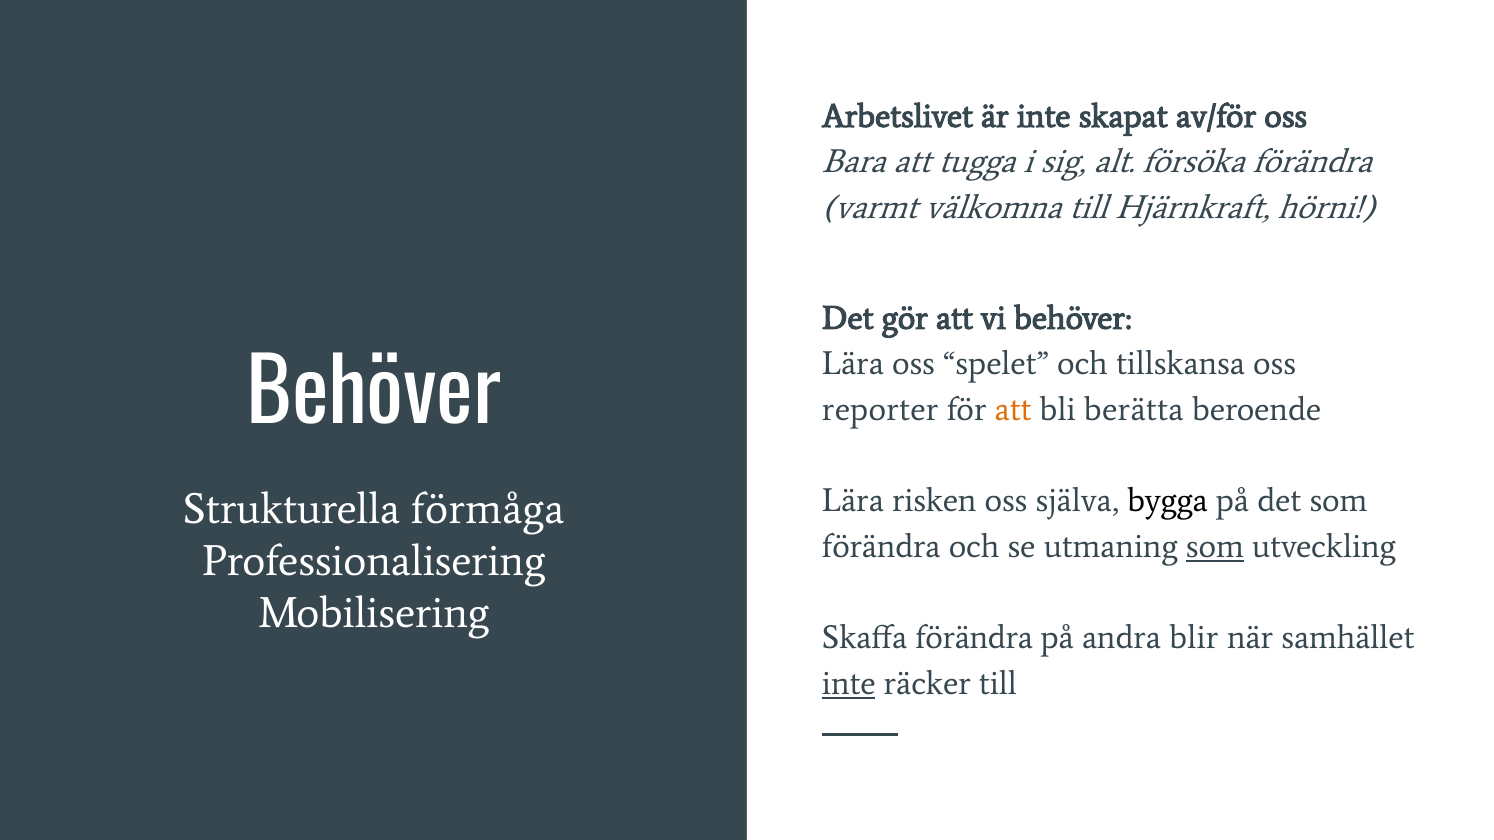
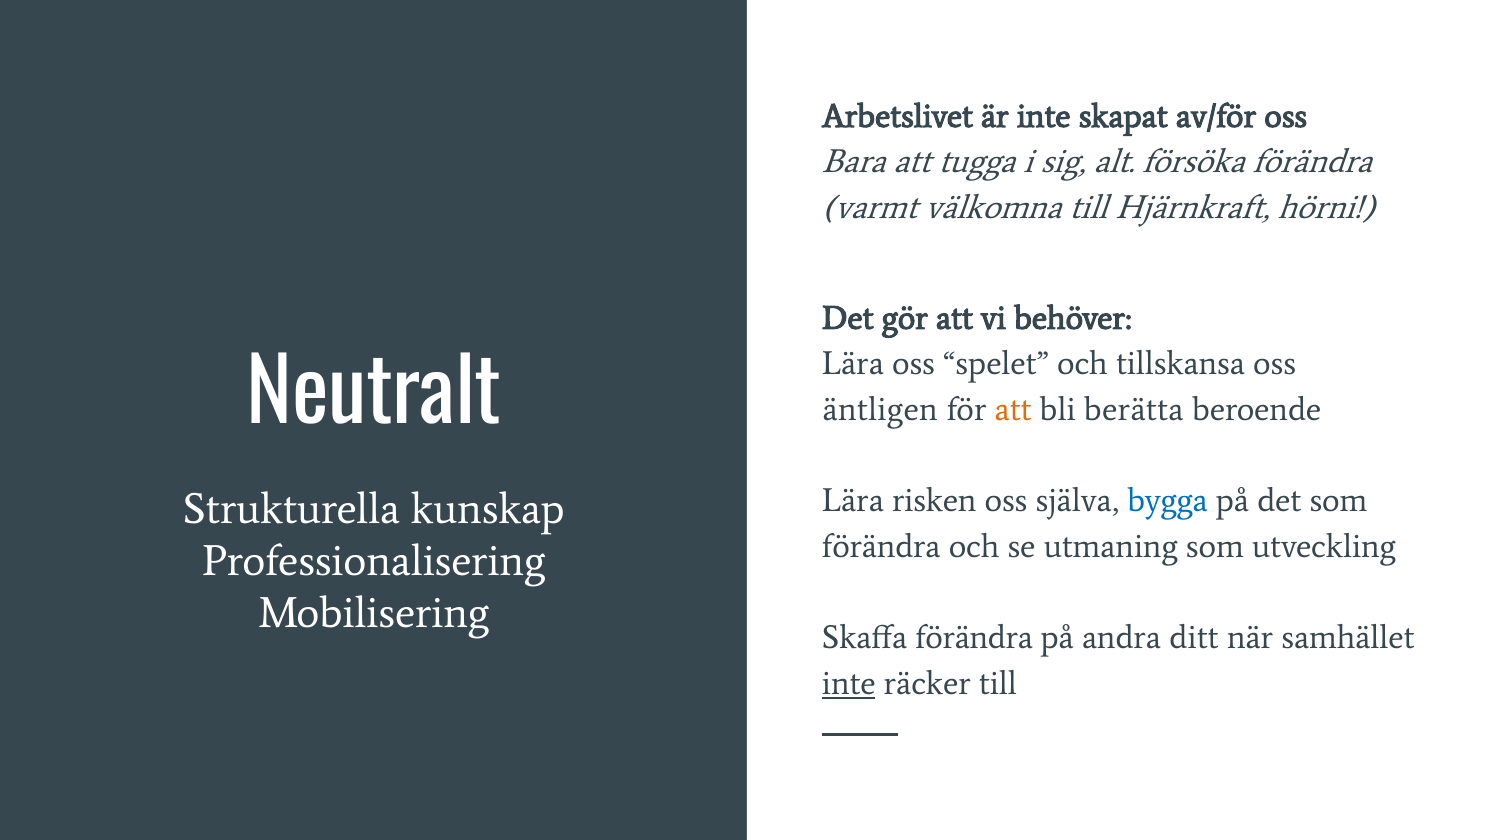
Behöver: Behöver -> Neutralt (374, 395)
reporter: reporter -> äntligen (880, 410)
bygga colour: black -> blue (1168, 501)
förmåga: förmåga -> kunskap (488, 509)
som underline: present -> none (1215, 547)
blir: blir -> ditt (1194, 638)
